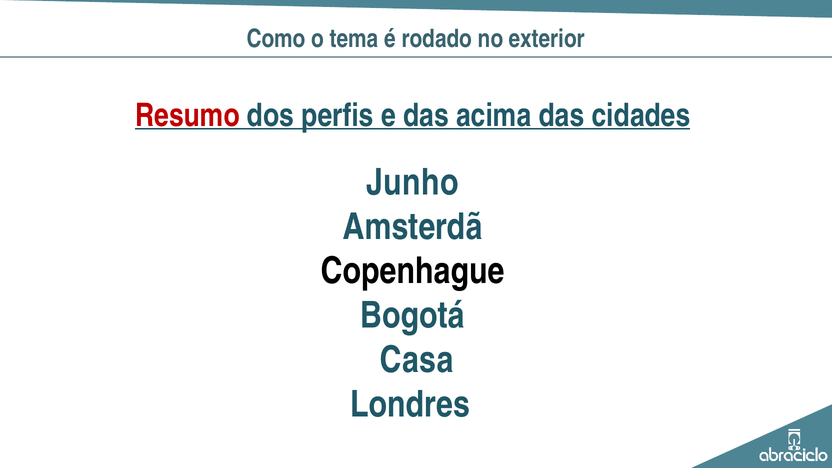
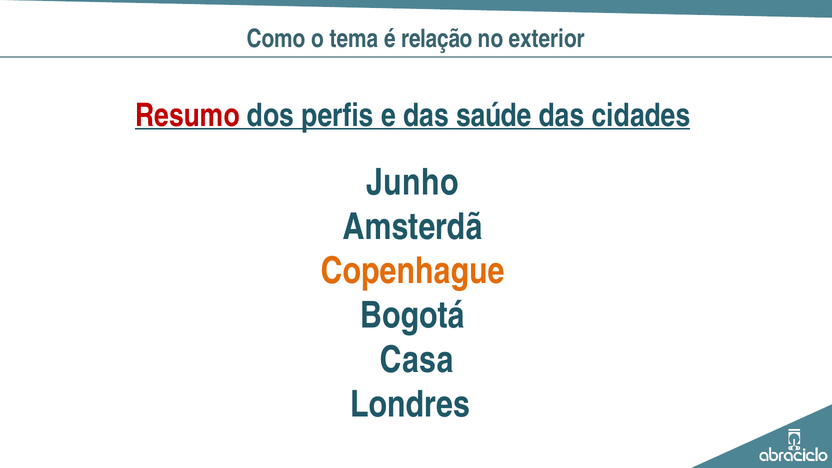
rodado: rodado -> relação (437, 39)
acima: acima -> saúde (494, 116)
Copenhague colour: black -> orange (413, 271)
